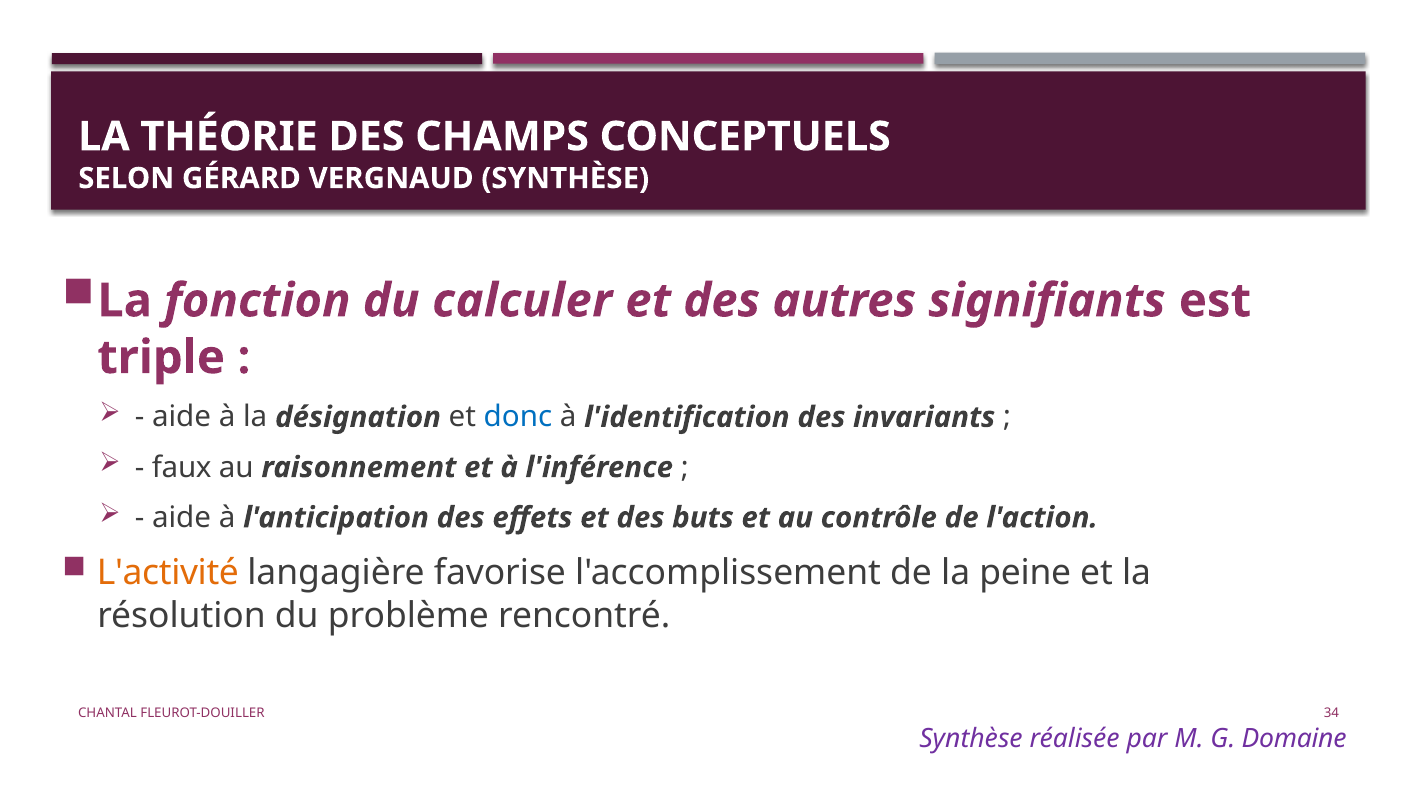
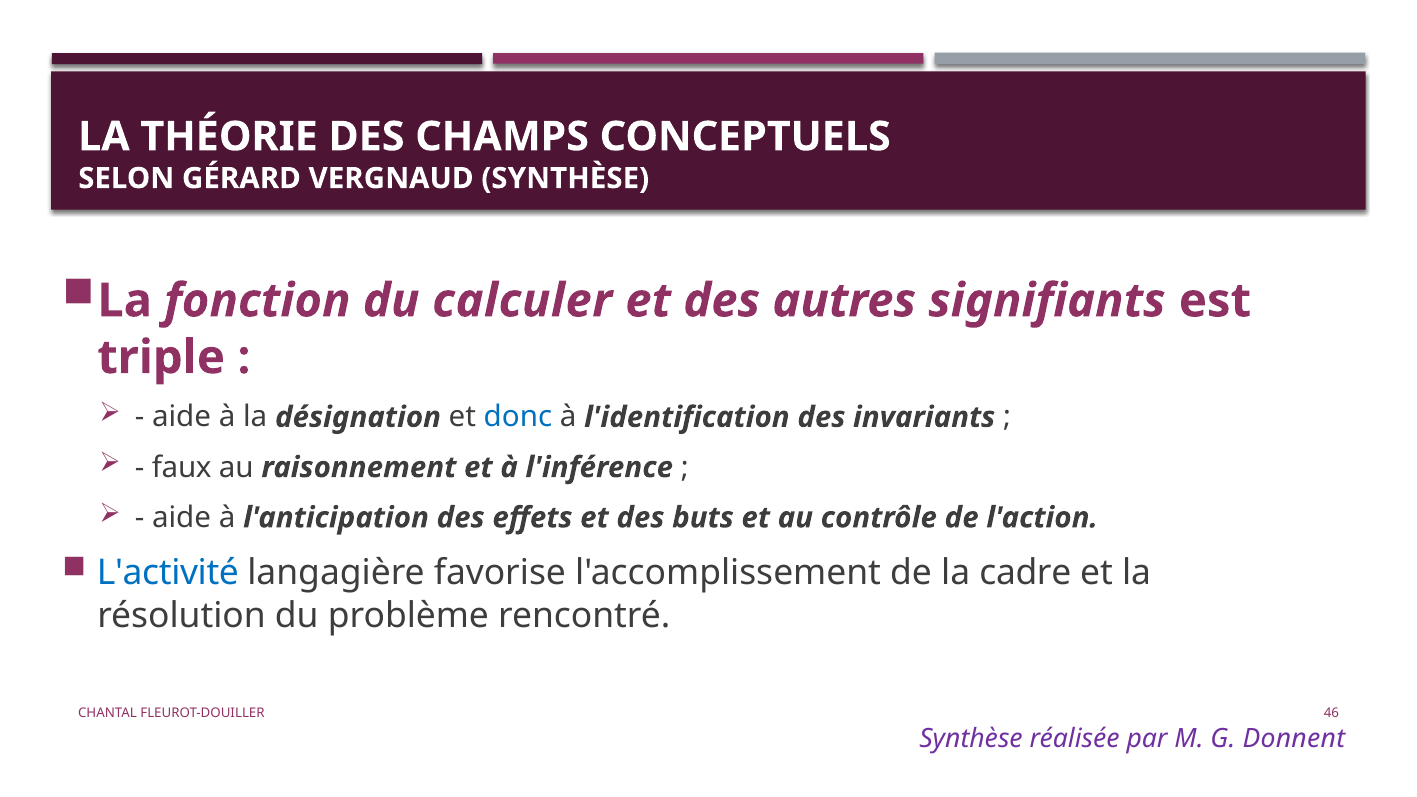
L'activité colour: orange -> blue (168, 573)
peine: peine -> cadre (1025, 573)
34: 34 -> 46 (1331, 713)
Domaine: Domaine -> Donnent (1294, 739)
